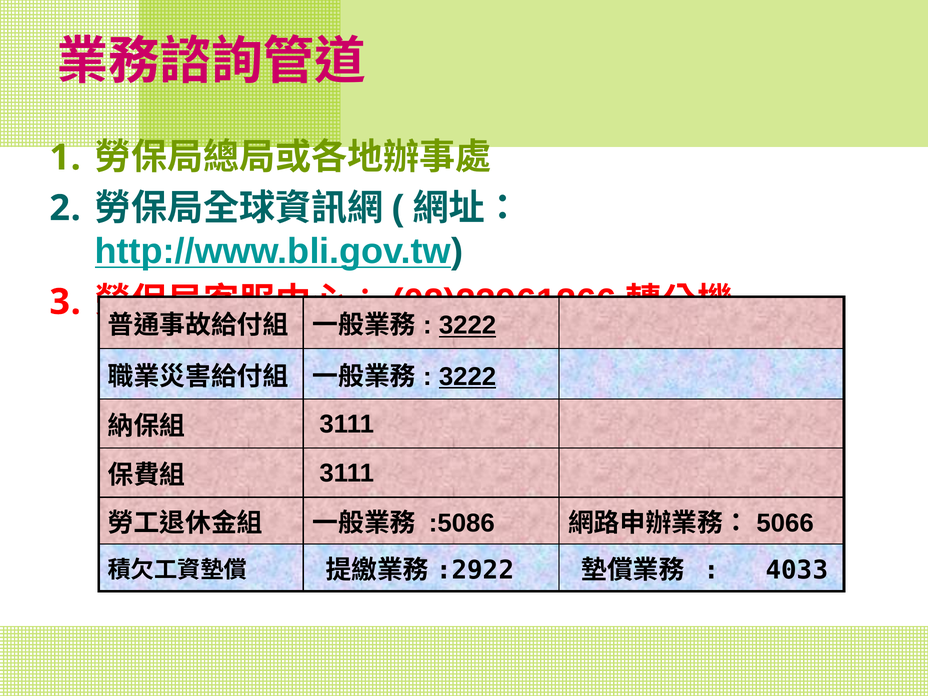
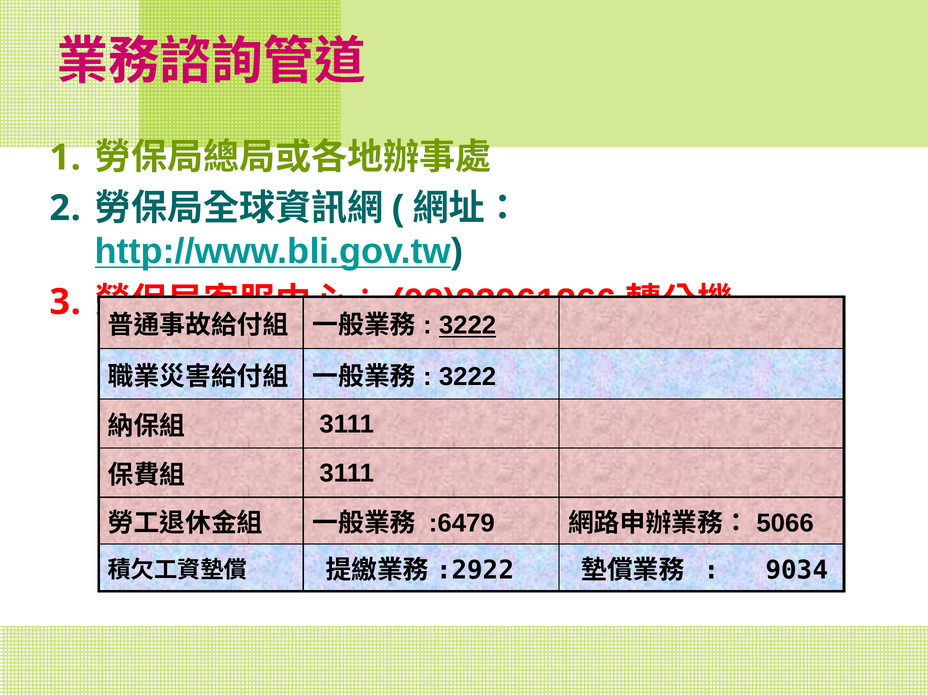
3222 underline: present -> none (468, 377)
:5086: :5086 -> :6479 (462, 523)
4033: 4033 -> 9034 (797, 570)
